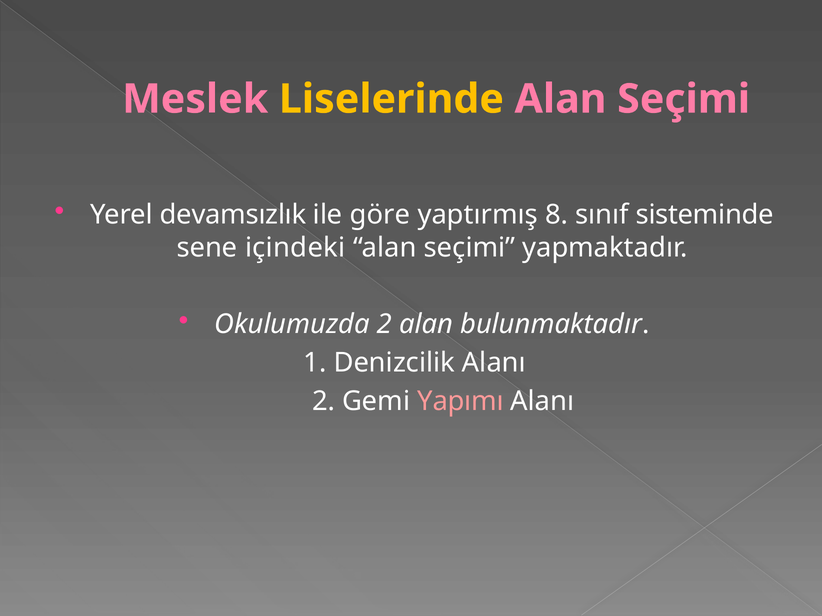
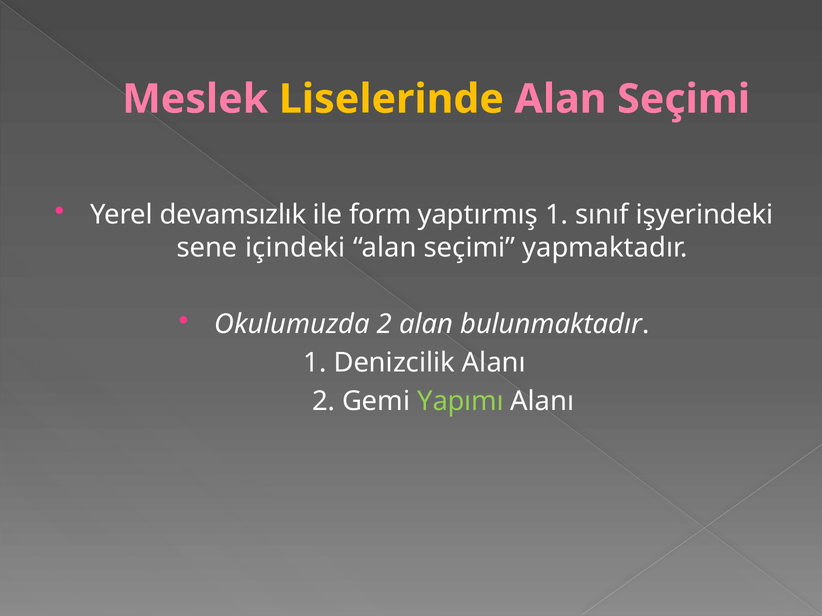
göre: göre -> form (380, 215)
yaptırmış 8: 8 -> 1 (557, 215)
sisteminde: sisteminde -> işyerindeki (705, 215)
Yapımı colour: pink -> light green (460, 401)
